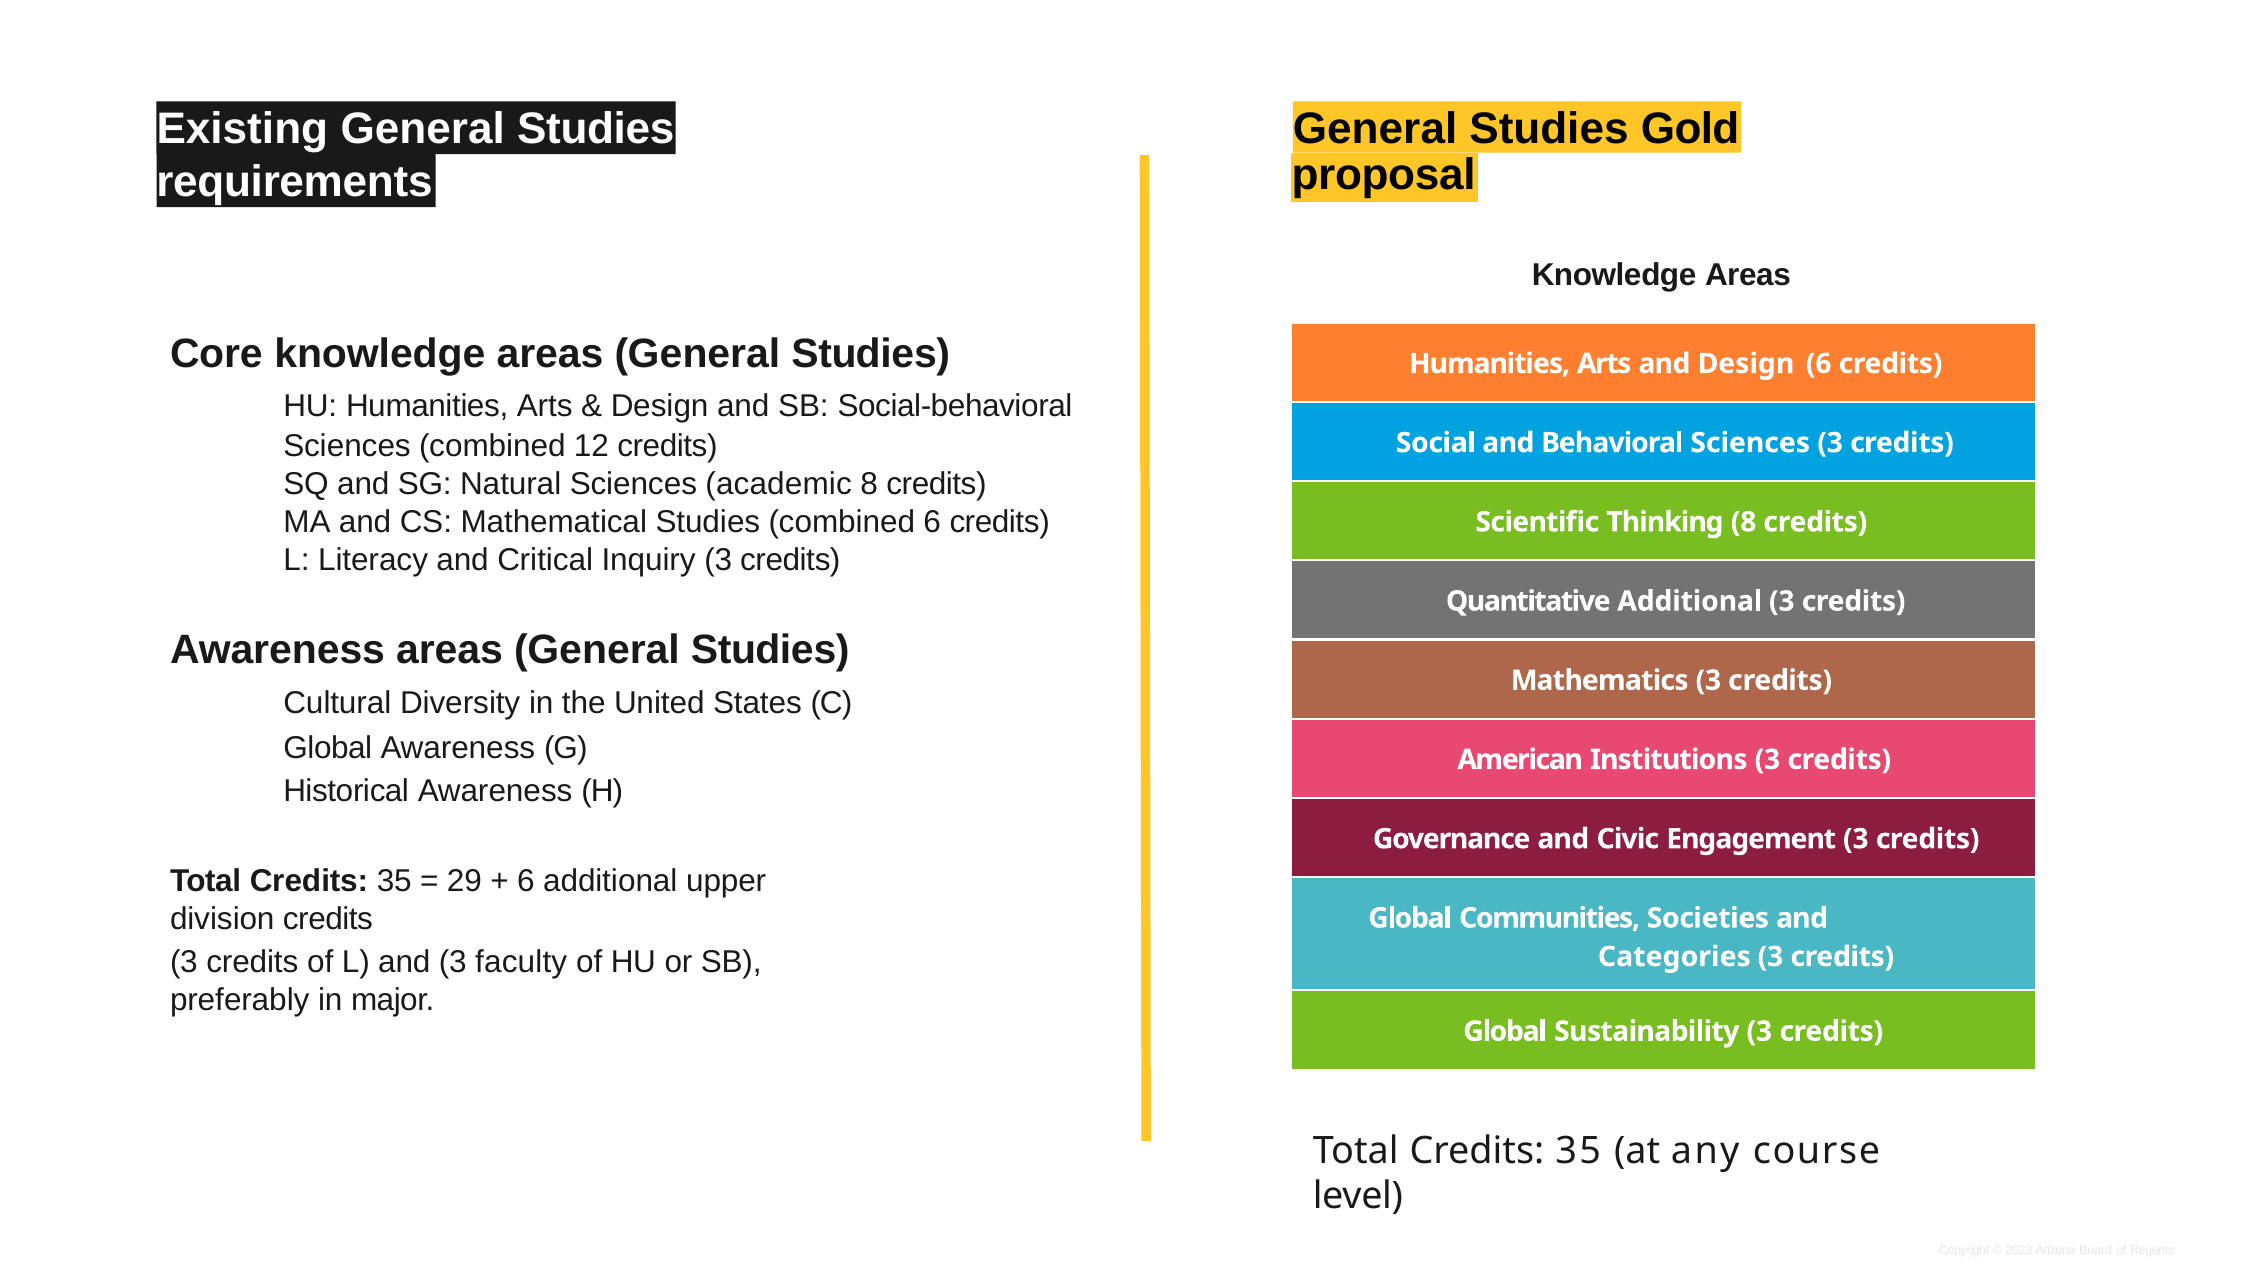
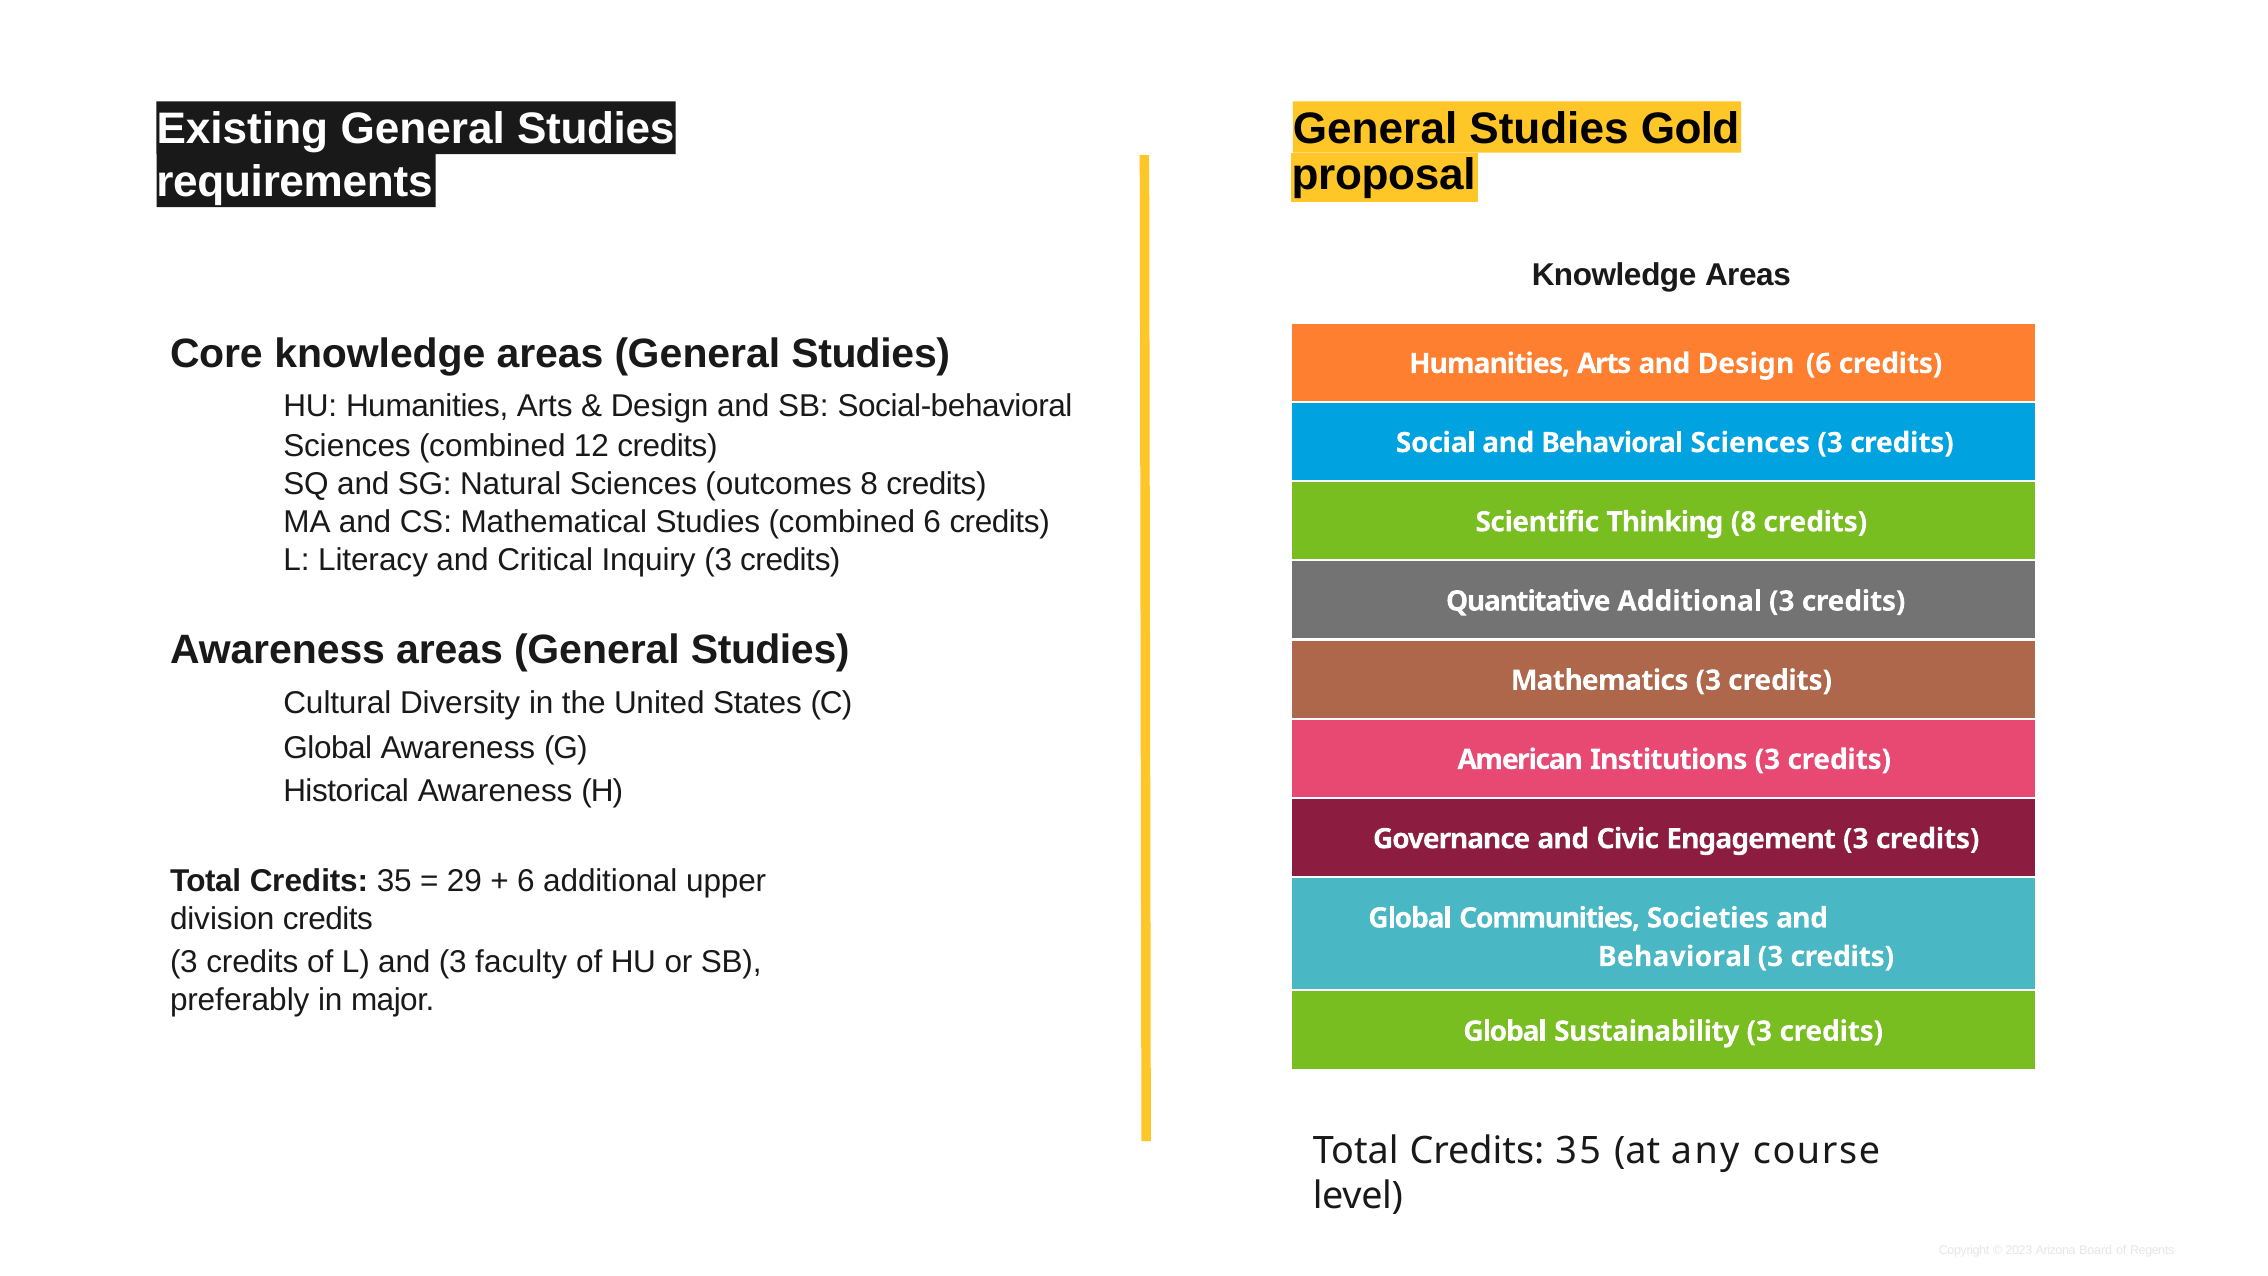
academic: academic -> outcomes (779, 484)
Categories: Categories -> Behavioral (1674, 957)
